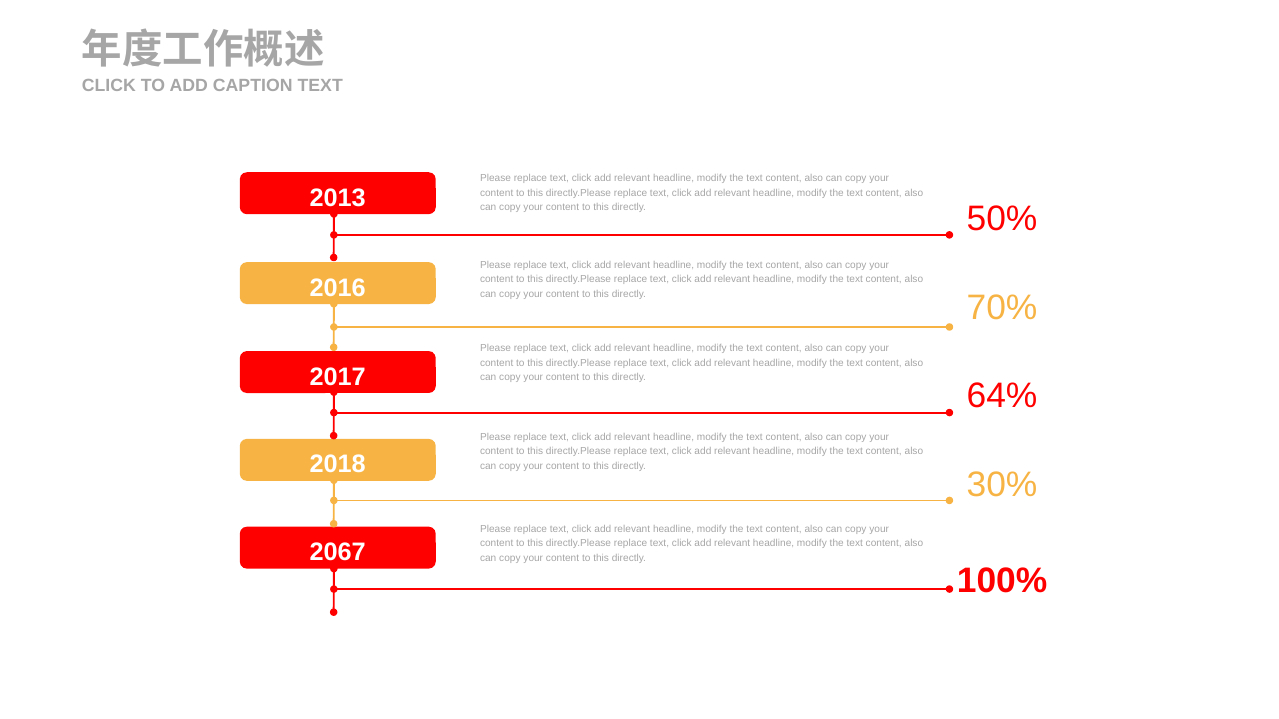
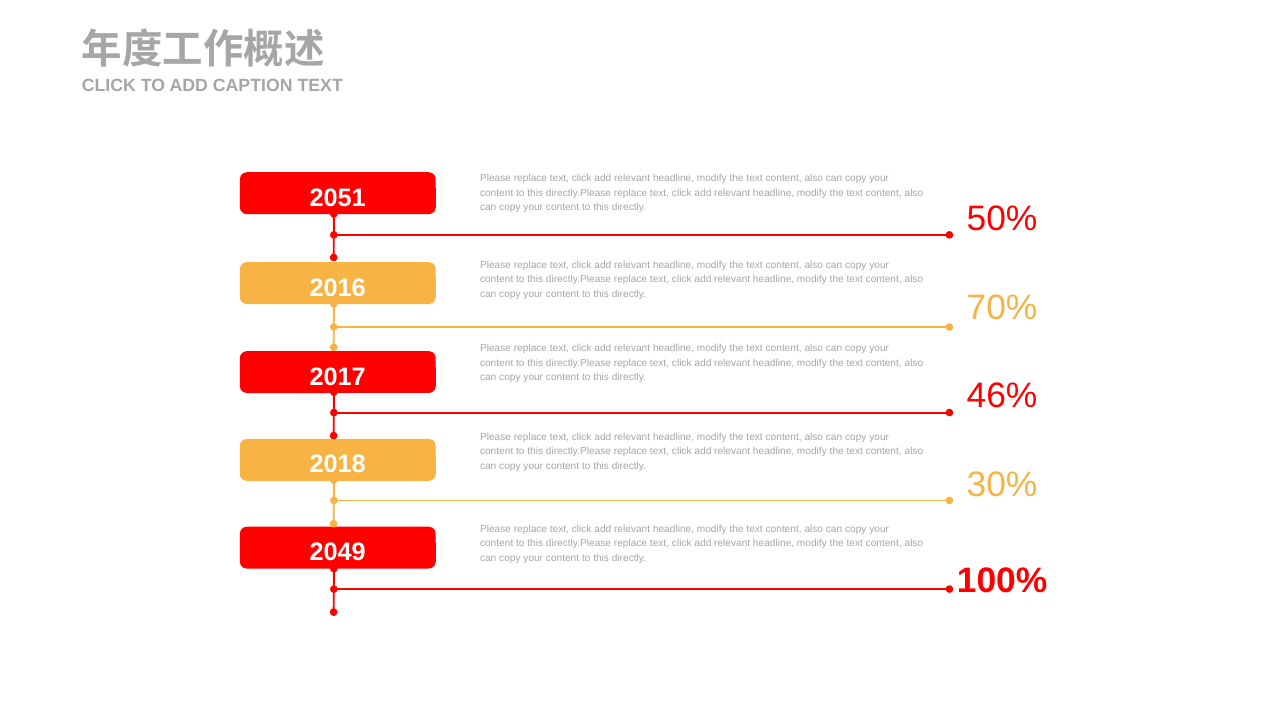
2013: 2013 -> 2051 (338, 198)
64%: 64% -> 46% (1002, 396)
2067: 2067 -> 2049 (338, 553)
